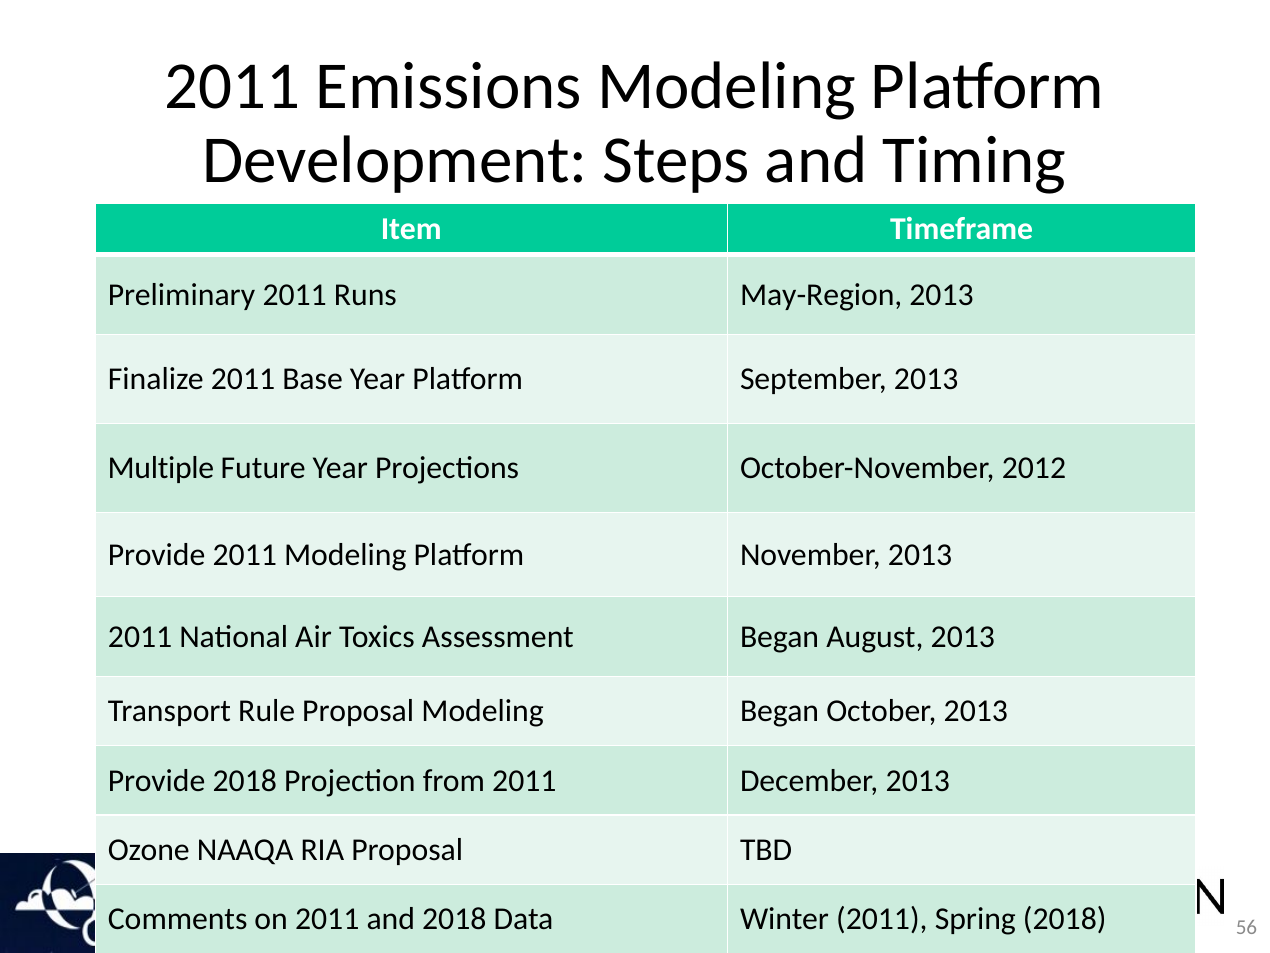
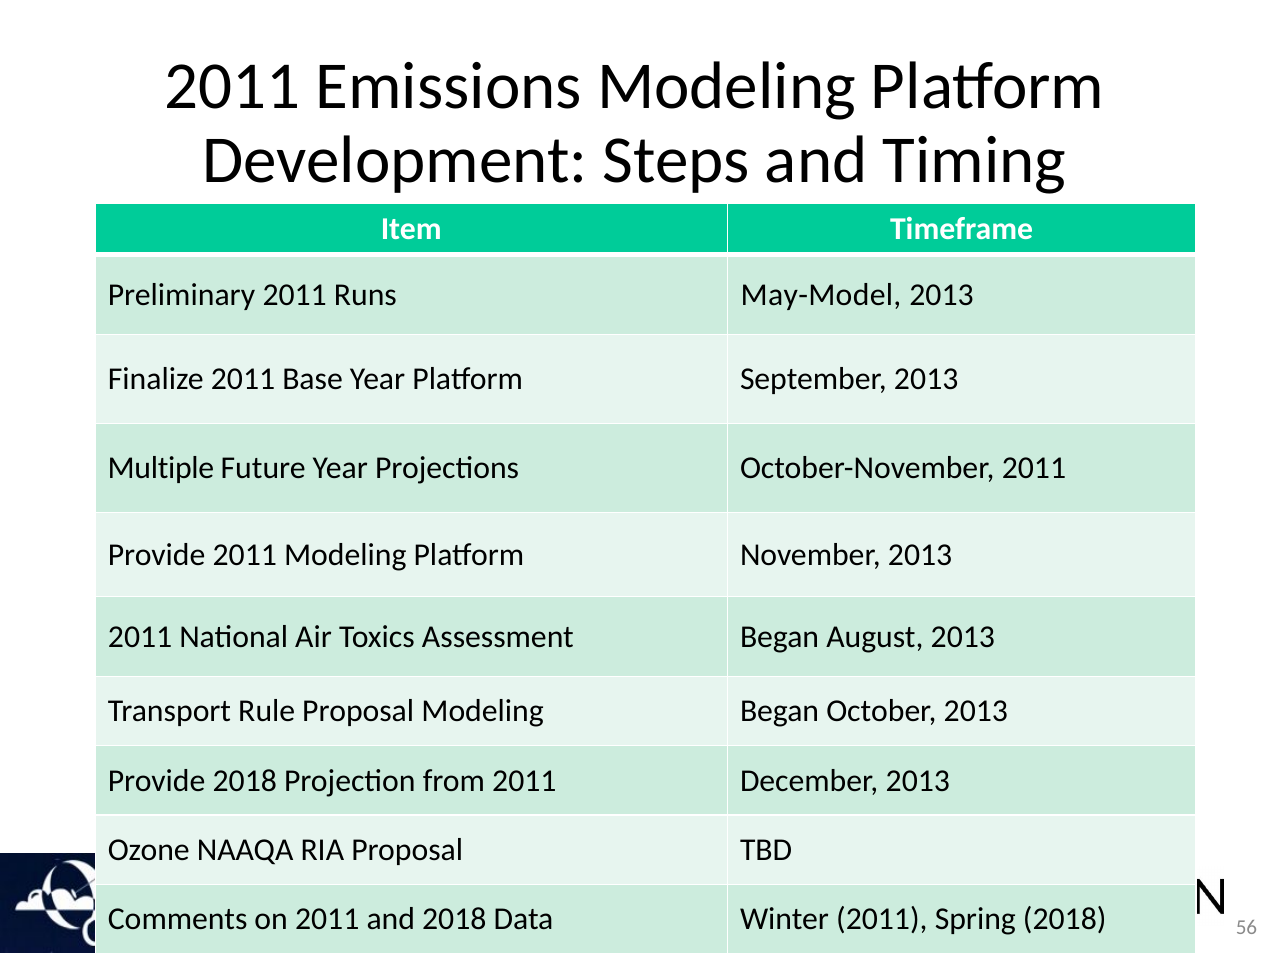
May-Region: May-Region -> May-Model (821, 295)
October-November 2012: 2012 -> 2011 (1034, 468)
